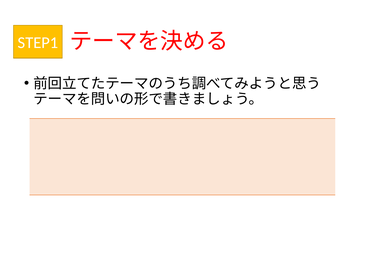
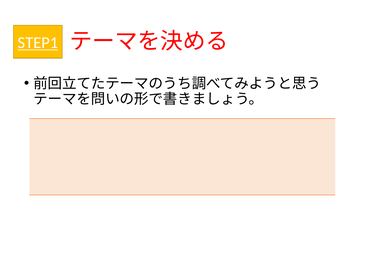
STEP1 underline: none -> present (38, 43)
